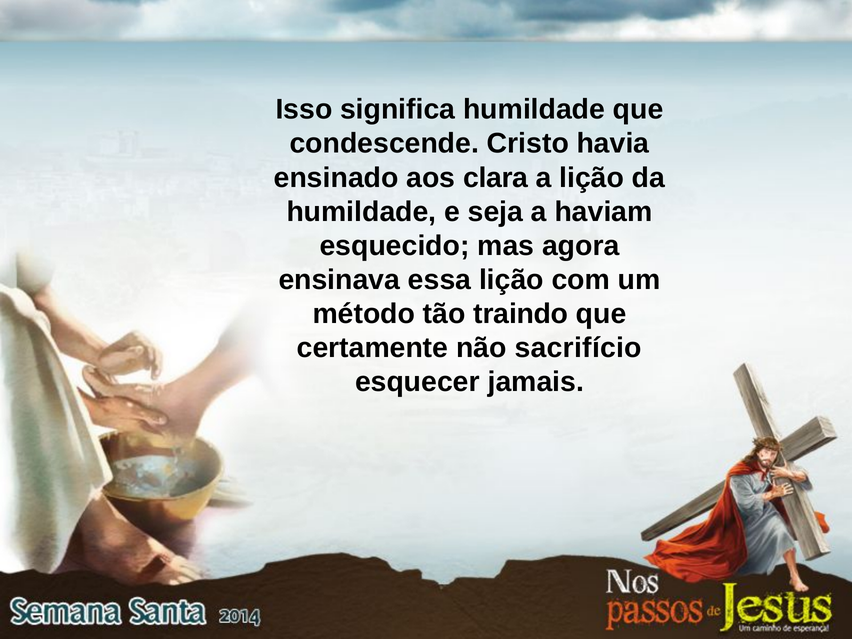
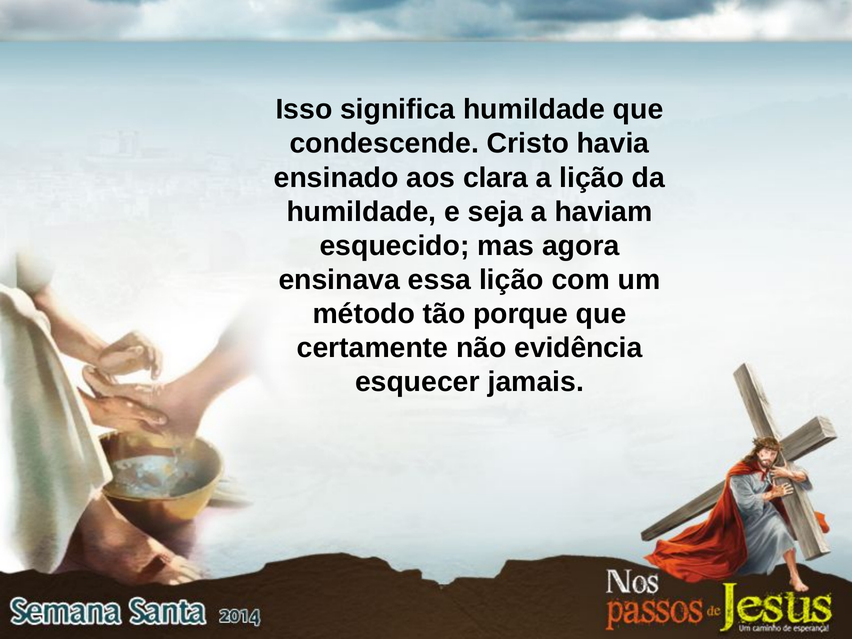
traindo: traindo -> porque (521, 314)
sacrifício: sacrifício -> evidência (578, 348)
